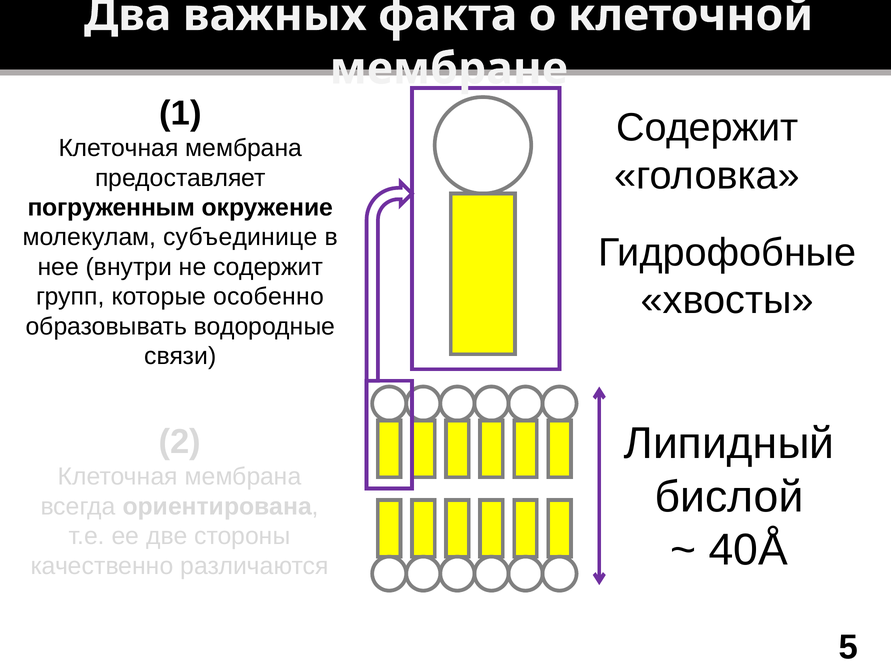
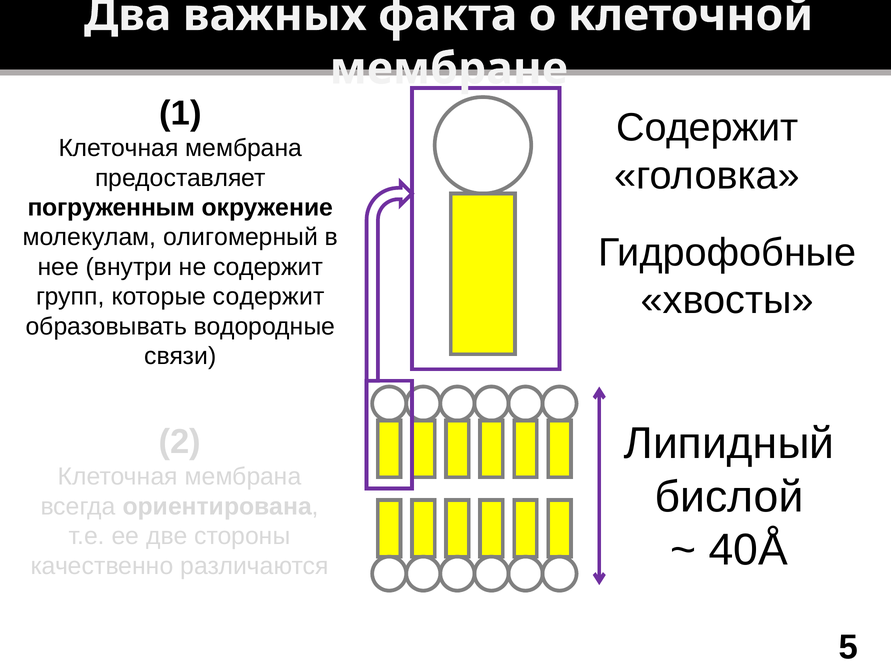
субъединице: субъединице -> олигомерный (241, 237)
которые особенно: особенно -> содержит (269, 297)
